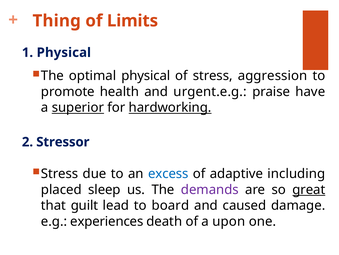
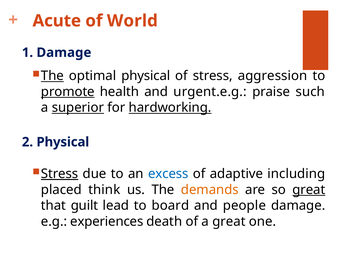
Thing: Thing -> Acute (57, 21)
Limits: Limits -> World (132, 21)
1 Physical: Physical -> Damage (64, 52)
The underline: none -> present (52, 76)
promote underline: none -> present (68, 91)
have: have -> such (310, 91)
2 Stressor: Stressor -> Physical (63, 142)
Stress underline: none -> present (60, 173)
sleep: sleep -> think (104, 189)
demands colour: purple -> orange (210, 189)
caused: caused -> people (244, 205)
a upon: upon -> great (229, 221)
